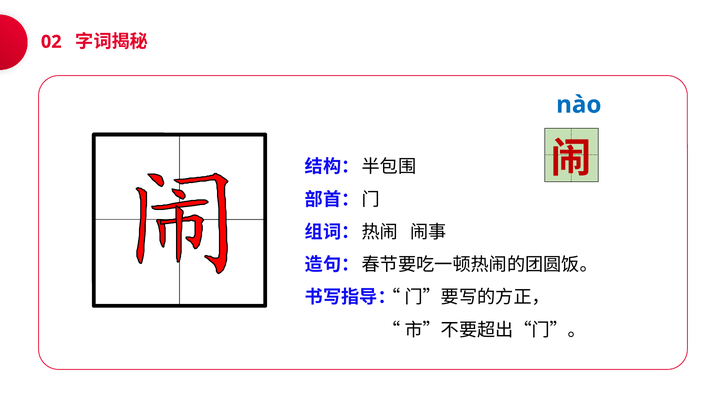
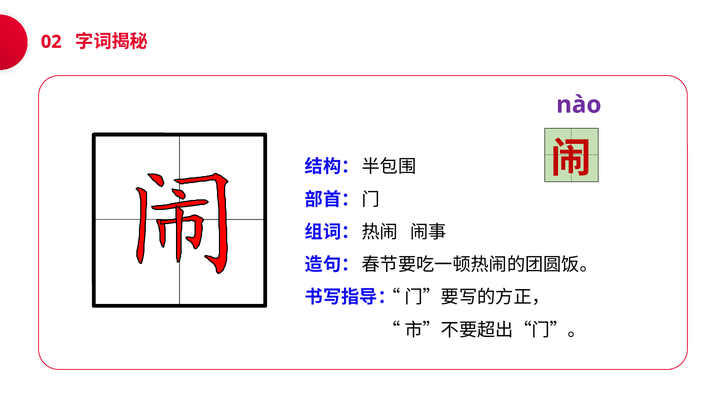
nào colour: blue -> purple (579, 105)
